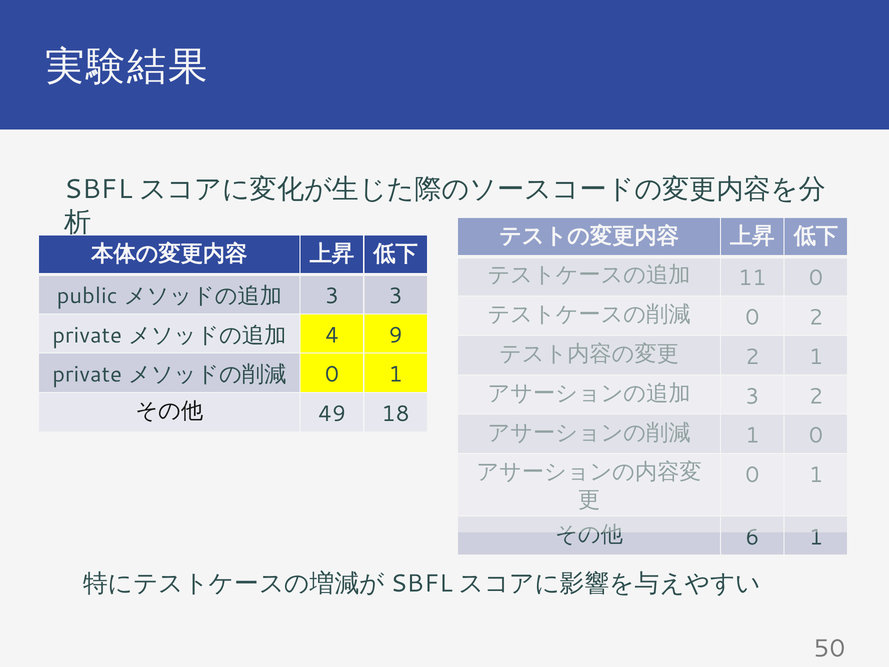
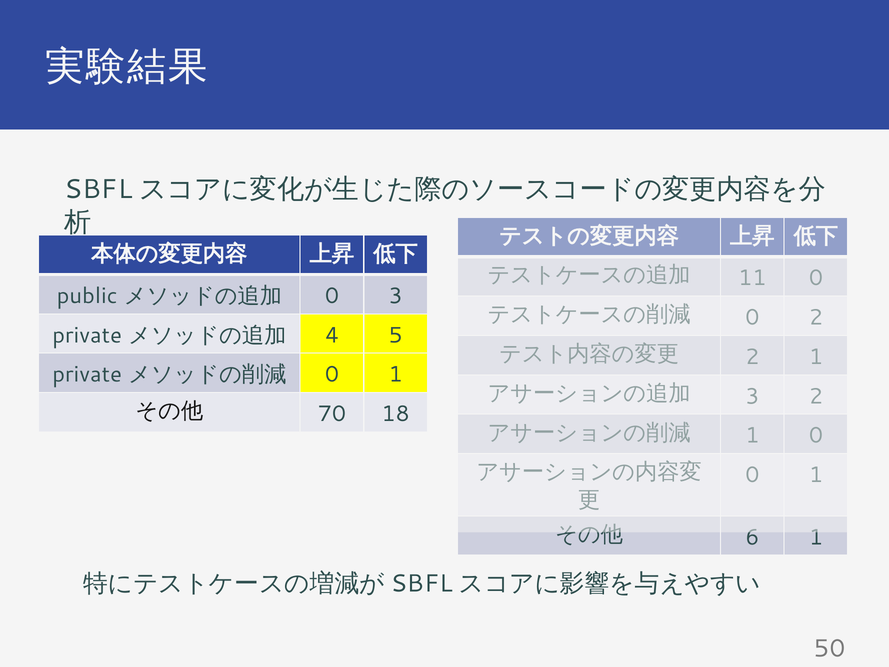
3: 3 -> 0 (332, 296)
9: 9 -> 5 (396, 335)
49: 49 -> 70 (332, 414)
